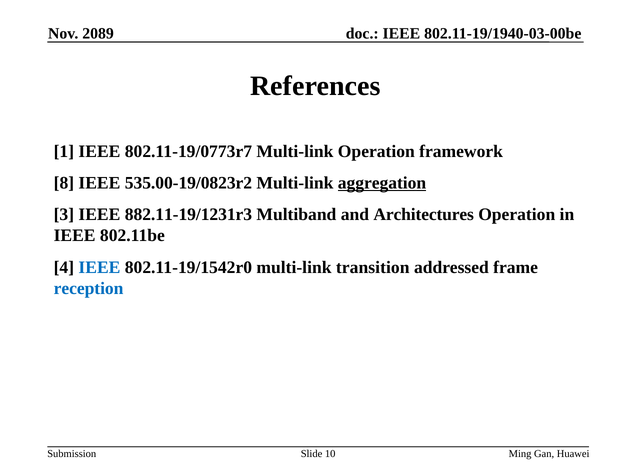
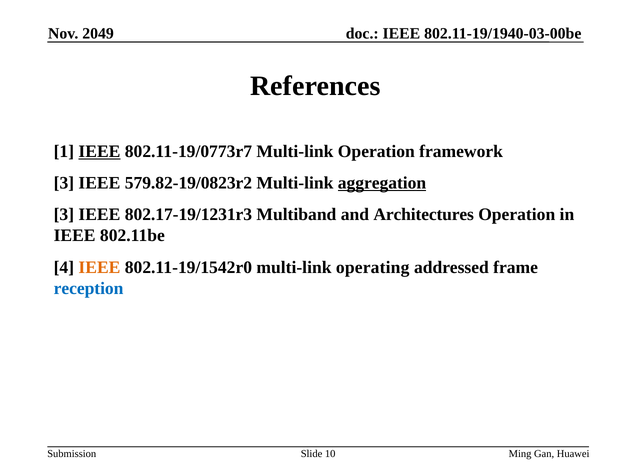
2089: 2089 -> 2049 (98, 34)
IEEE underline: none -> present (99, 152)
8: 8 -> 3 (64, 183)
535.00-19/0823r2: 535.00-19/0823r2 -> 579.82-19/0823r2 (188, 183)
882.11-19/1231r3: 882.11-19/1231r3 -> 802.17-19/1231r3 (188, 215)
IEEE colour: blue -> orange (99, 267)
transition: transition -> operating (373, 267)
